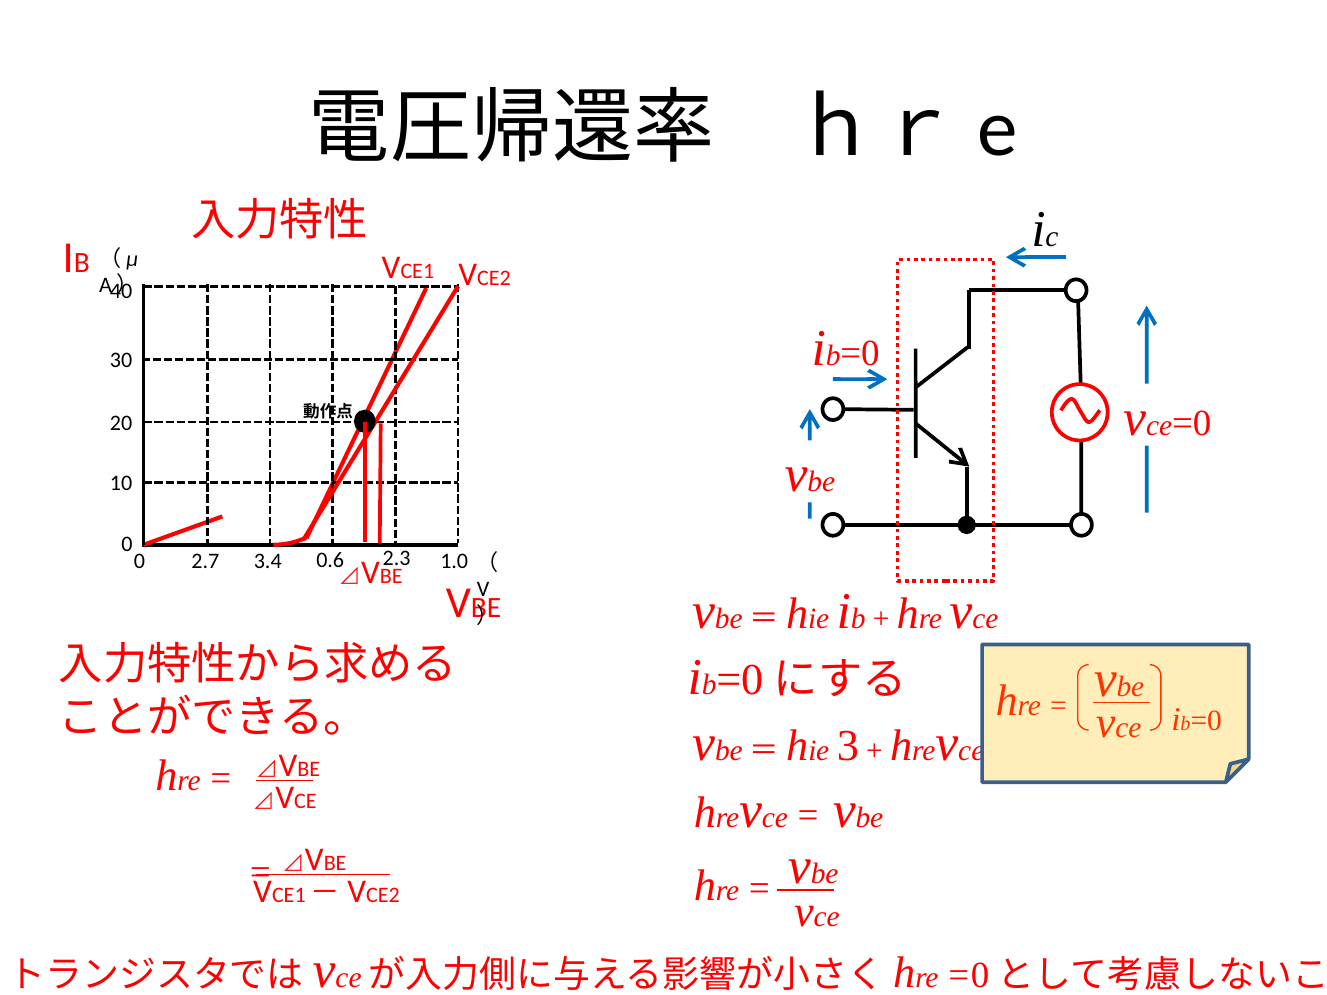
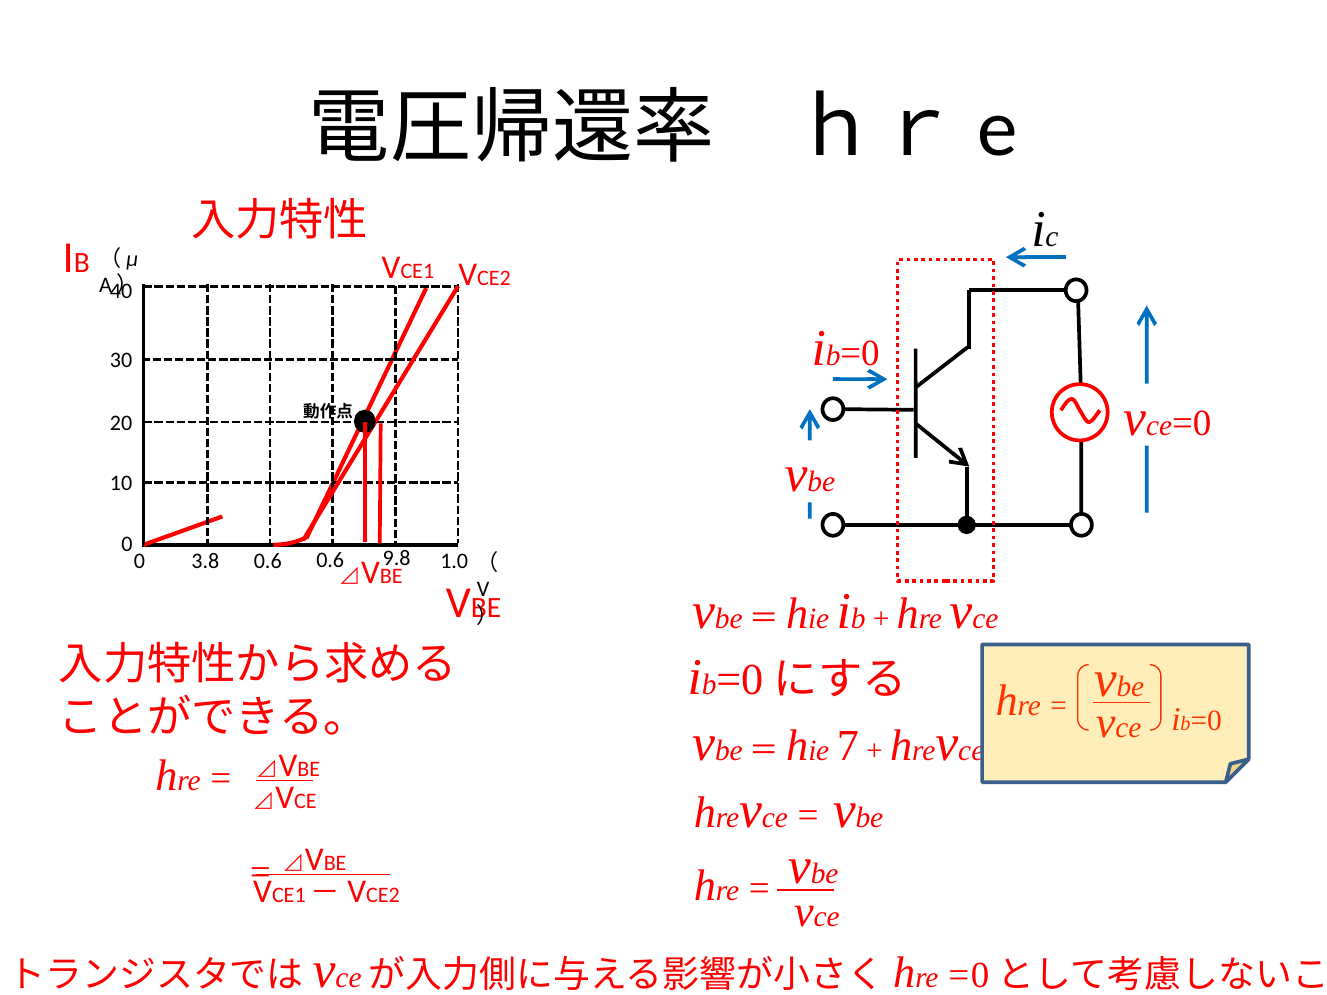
3.4: 3.4 -> 0.6 (268, 561)
2.3: 2.3 -> 9.8 (397, 559)
2.7: 2.7 -> 3.8 (205, 562)
3: 3 -> 7 (848, 746)
